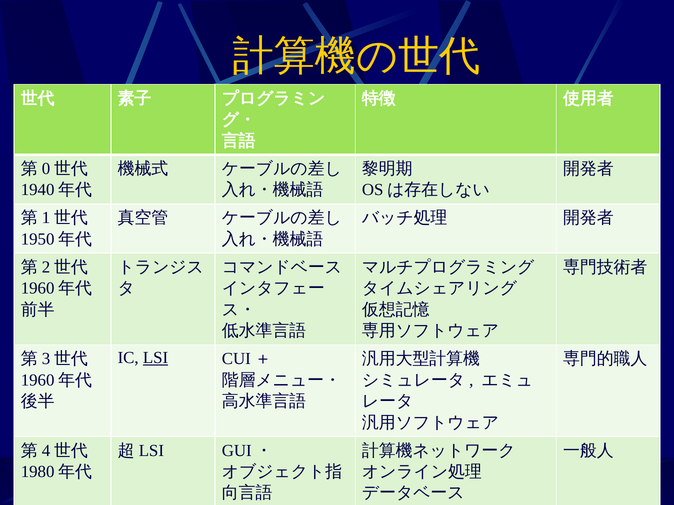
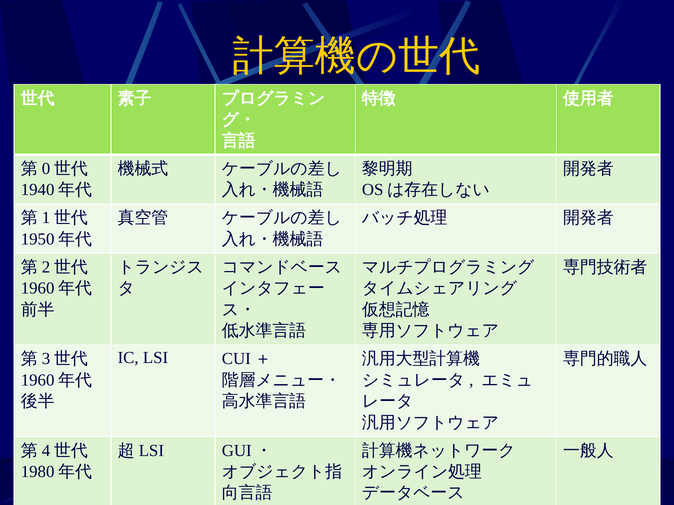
LSI underline: present -> none (156, 358)
